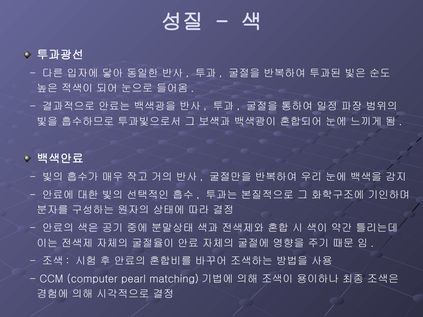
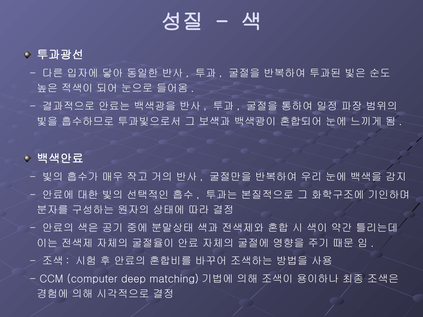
pearl: pearl -> deep (134, 279)
